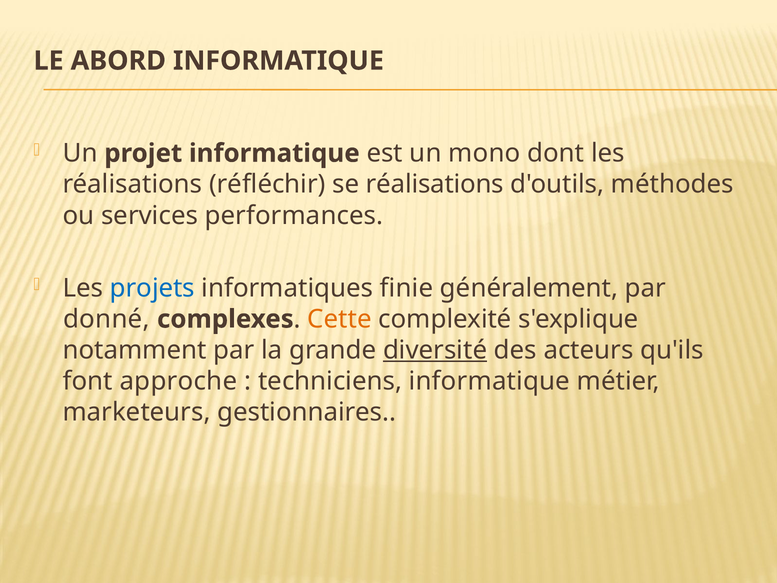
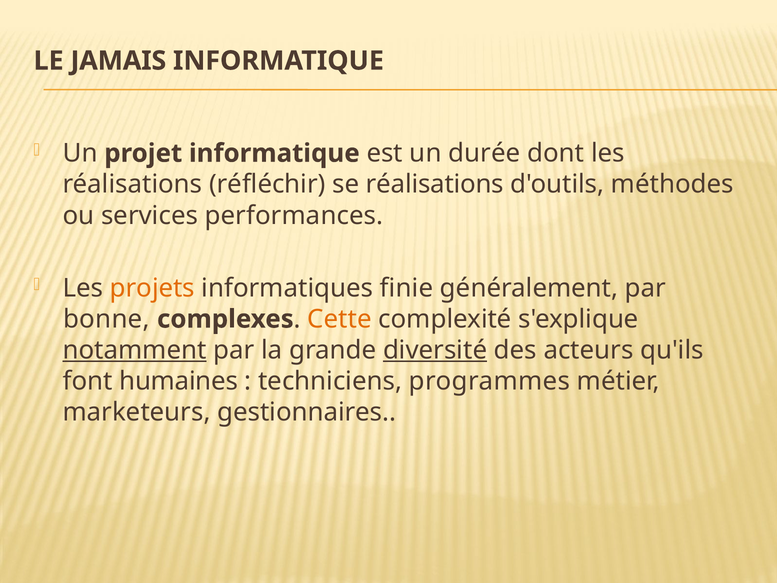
ABORD: ABORD -> JAMAIS (118, 61)
mono: mono -> durée (484, 153)
projets colour: blue -> orange (152, 288)
donné: donné -> bonne (106, 319)
notamment underline: none -> present (135, 350)
approche: approche -> humaines (179, 381)
techniciens informatique: informatique -> programmes (489, 381)
